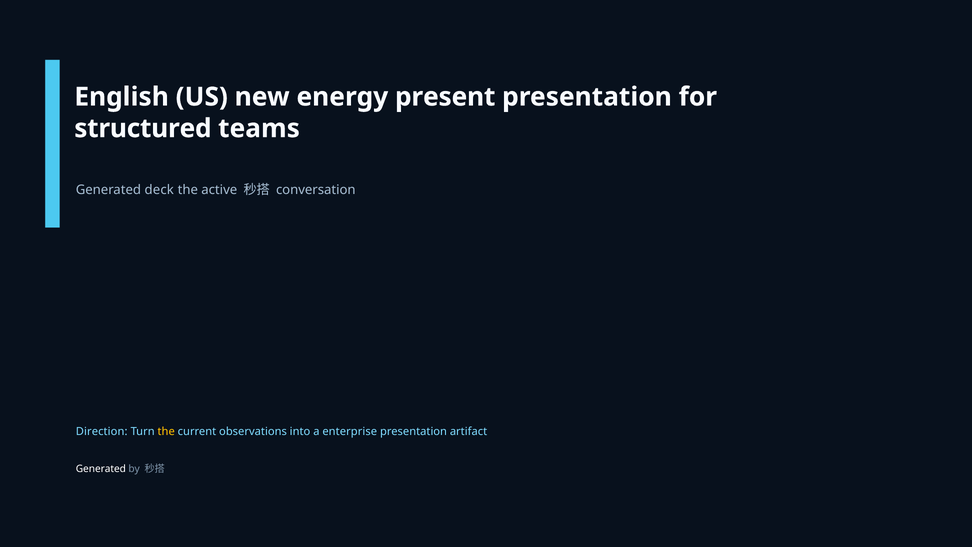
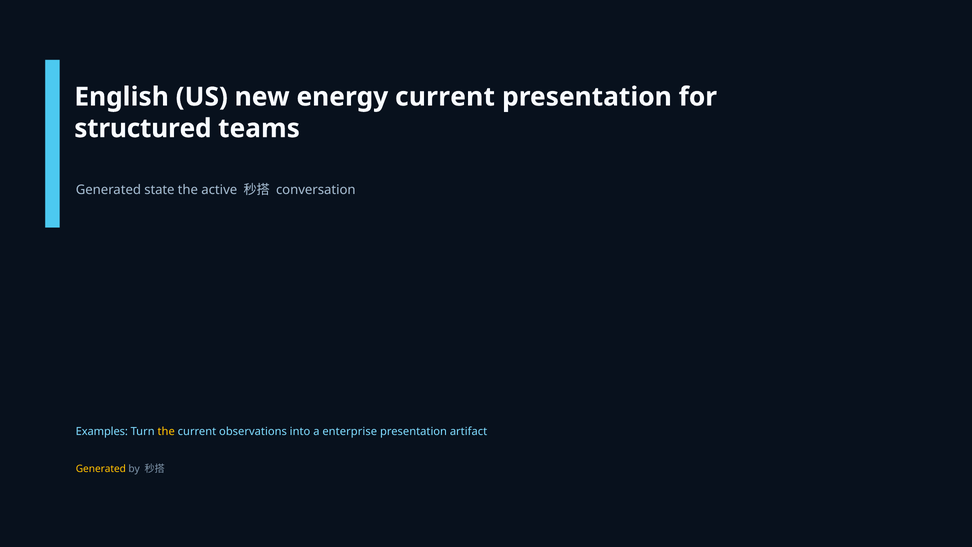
energy present: present -> current (445, 97)
deck: deck -> state (159, 190)
Direction: Direction -> Examples (102, 432)
Generated colour: white -> yellow (101, 469)
